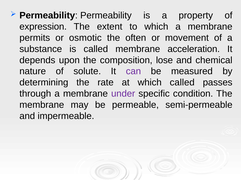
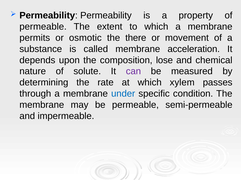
expression: expression -> permeable (43, 27)
often: often -> there (136, 38)
which called: called -> xylem (182, 83)
under colour: purple -> blue (123, 94)
